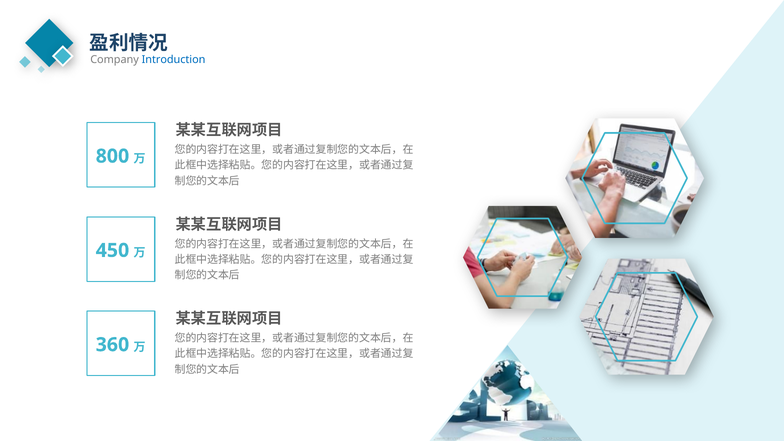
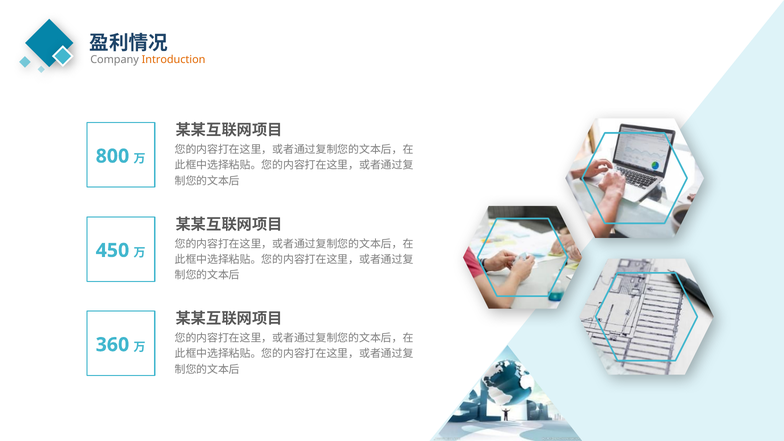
Introduction colour: blue -> orange (174, 60)
